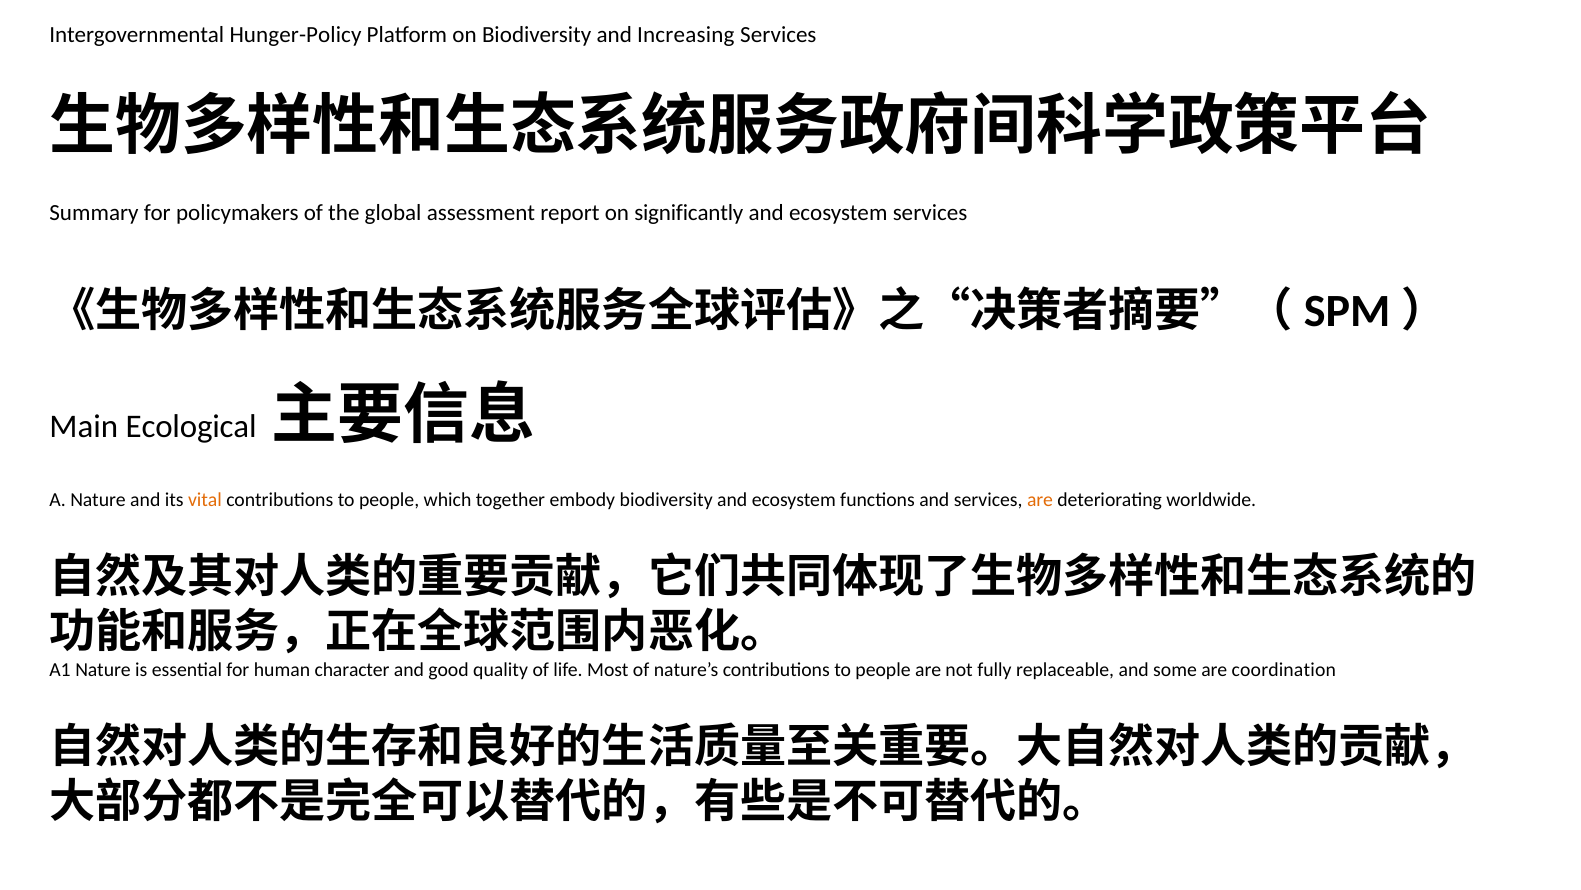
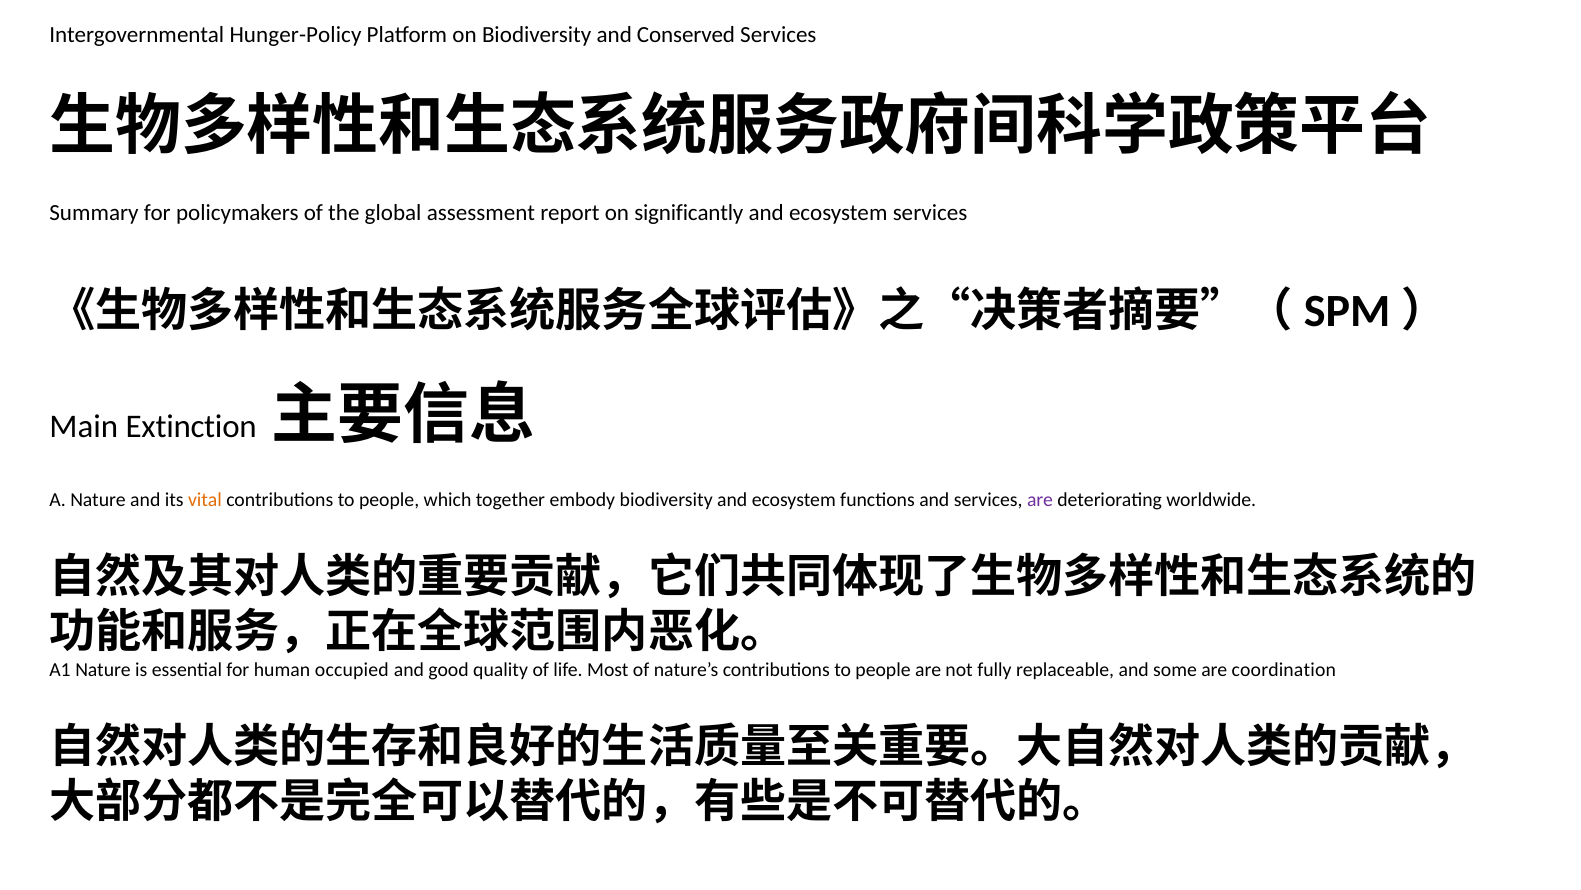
Increasing: Increasing -> Conserved (686, 35)
Ecological: Ecological -> Extinction (191, 427)
are colour: orange -> purple (1040, 499)
character: character -> occupied (352, 669)
